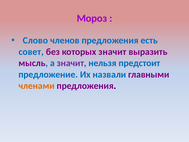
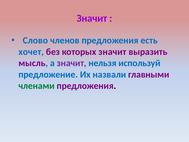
Мороз: Мороз -> Значит (92, 18)
совет: совет -> хочет (31, 52)
предстоит: предстоит -> используй (139, 63)
членами colour: orange -> green (36, 86)
